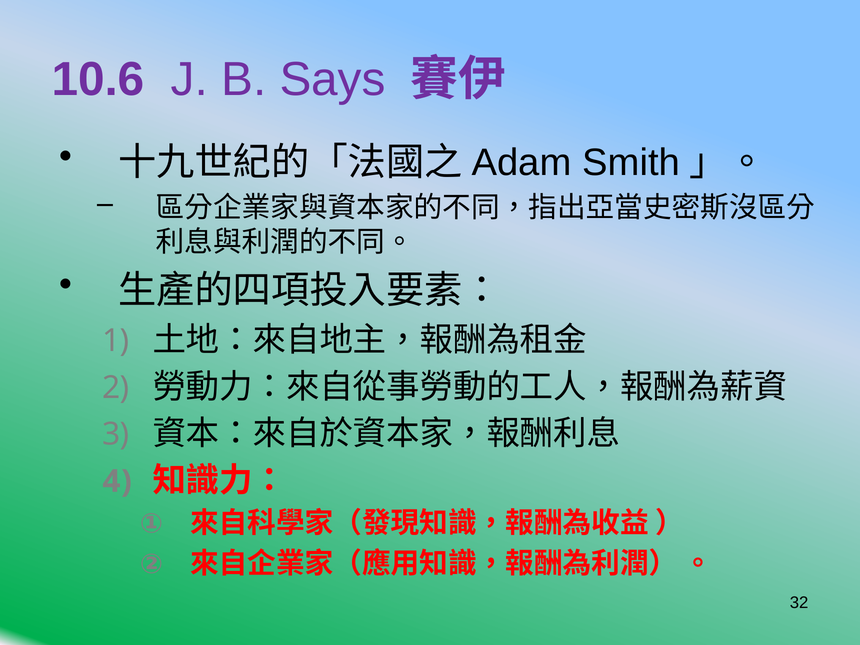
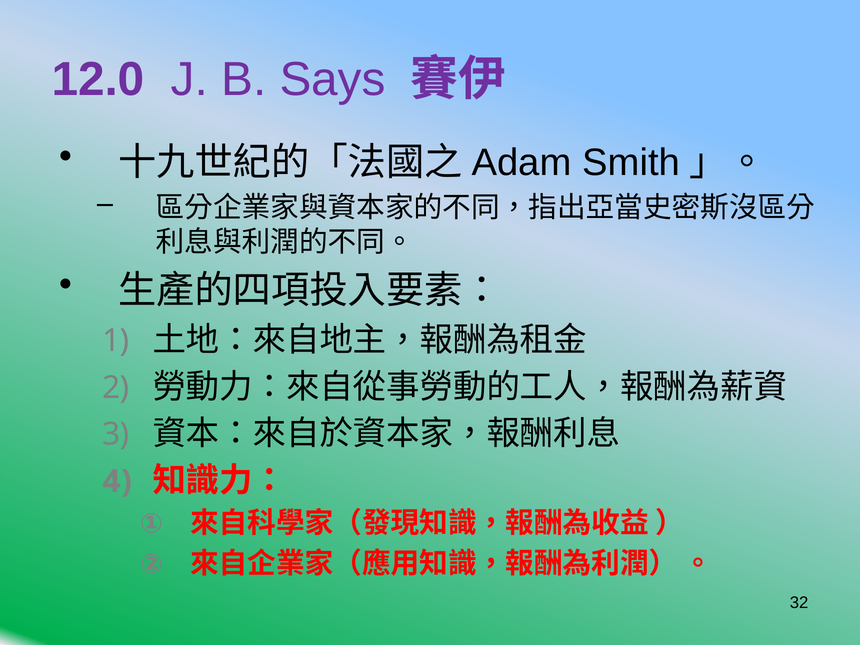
10.6: 10.6 -> 12.0 (98, 79)
